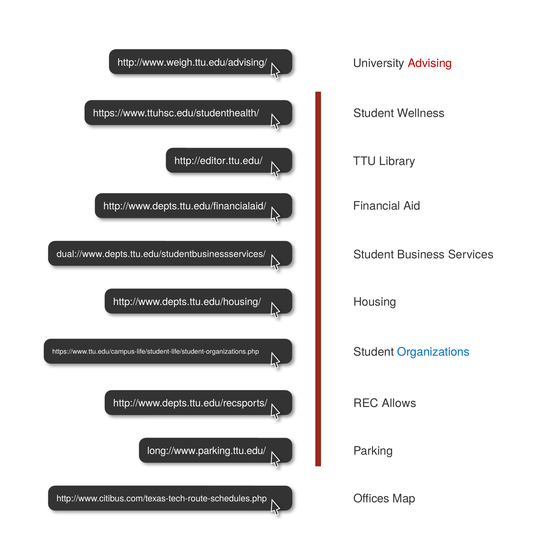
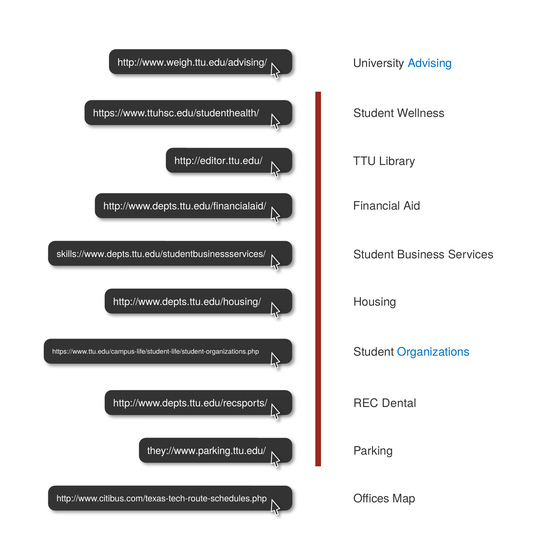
Advising colour: red -> blue (430, 63)
dual://www.depts.ttu.edu/studentbusinessservices/: dual://www.depts.ttu.edu/studentbusinessservices/ -> skills://www.depts.ttu.edu/studentbusinessservices/ (161, 254)
Allows: Allows -> Dental (399, 403)
long://www.parking.ttu.edu/: long://www.parking.ttu.edu/ -> they://www.parking.ttu.edu/ (207, 451)
